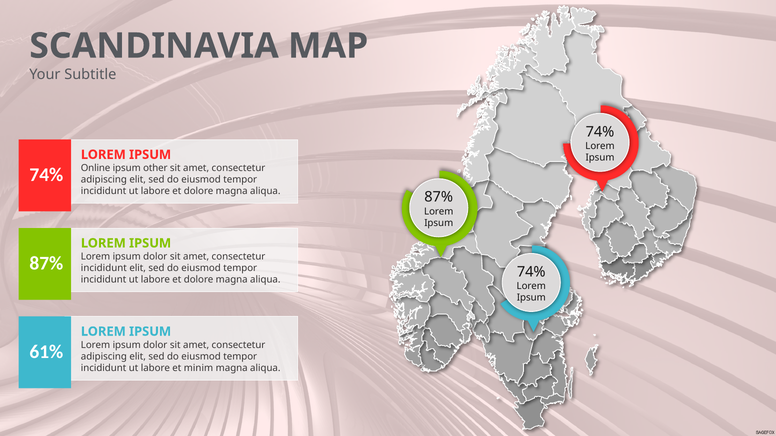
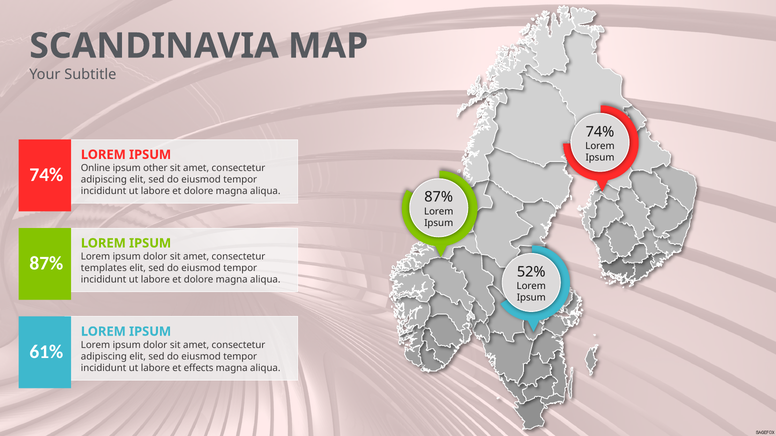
incididunt: incididunt -> templates (104, 268)
74%: 74% -> 52% (531, 272)
minim: minim -> effects (199, 368)
